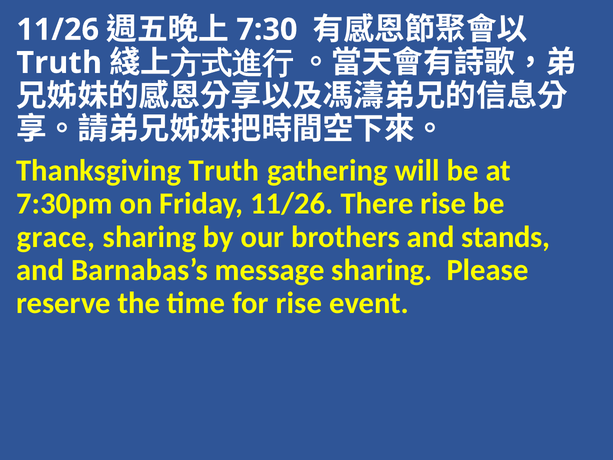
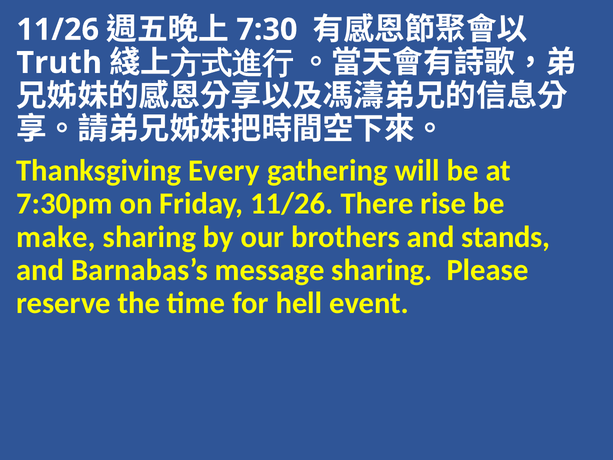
Thanksgiving Truth: Truth -> Every (224, 171)
grace: grace -> make (56, 237)
for rise: rise -> hell (299, 303)
